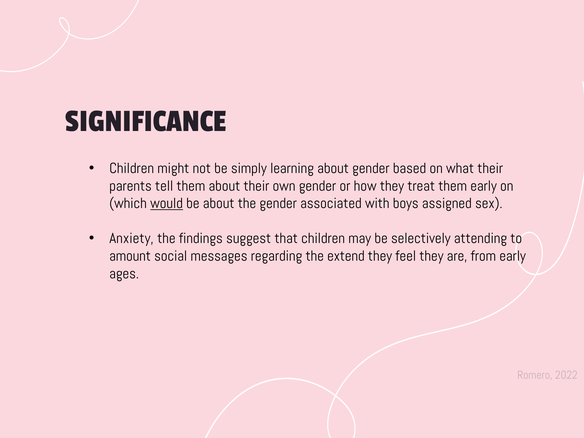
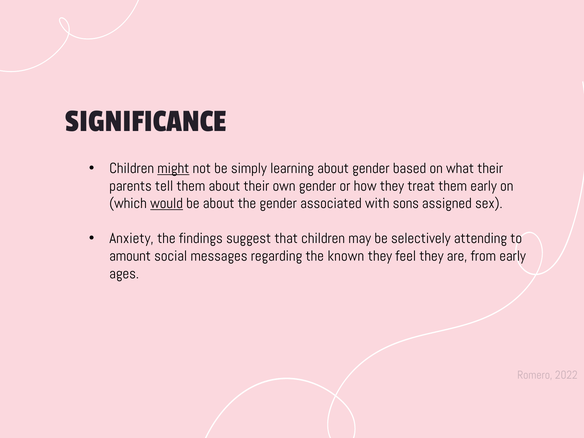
might underline: none -> present (173, 168)
boys: boys -> sons (406, 203)
extend: extend -> known (346, 256)
